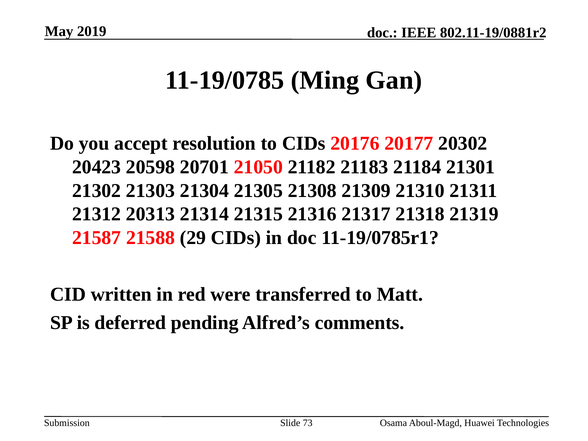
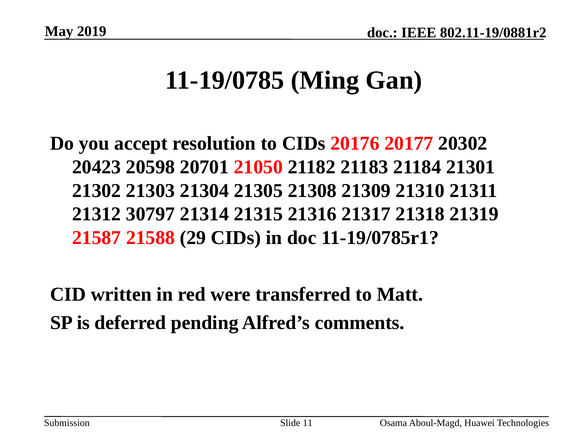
20313: 20313 -> 30797 (150, 214)
73: 73 -> 11 (308, 423)
